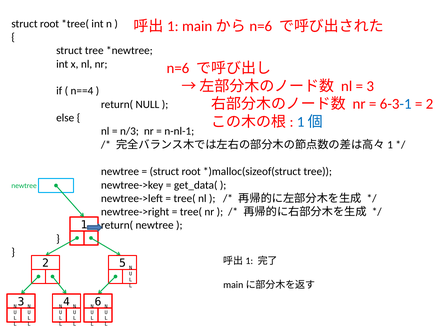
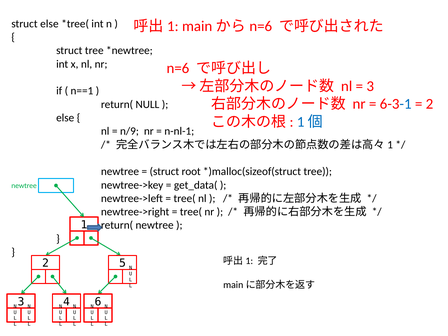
root: root -> else (49, 24)
n==4: n==4 -> n==1 (82, 91)
n/3: n/3 -> n/9 (129, 131)
